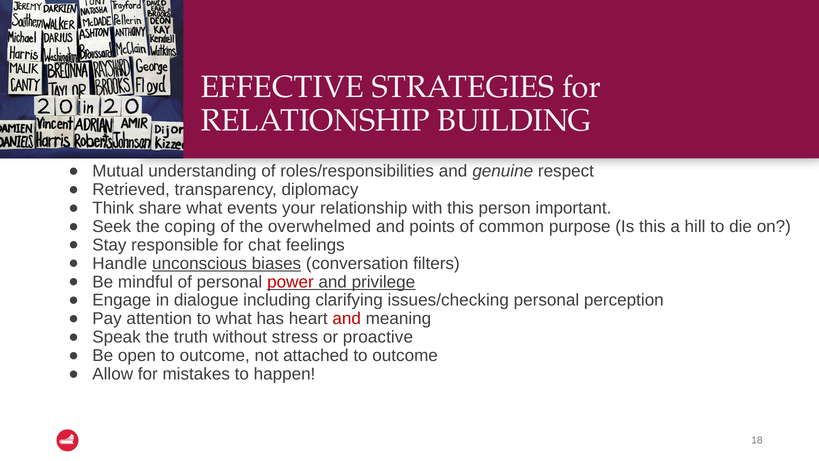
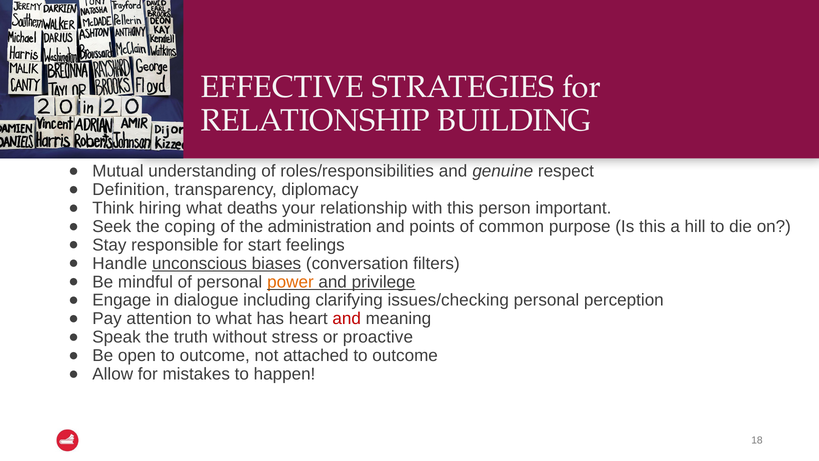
Retrieved: Retrieved -> Definition (131, 190)
share: share -> hiring (160, 208)
events: events -> deaths (252, 208)
overwhelmed: overwhelmed -> administration (320, 226)
chat: chat -> start (265, 245)
power colour: red -> orange (290, 282)
